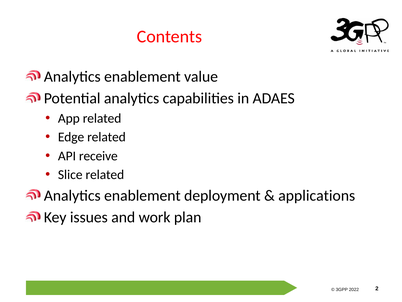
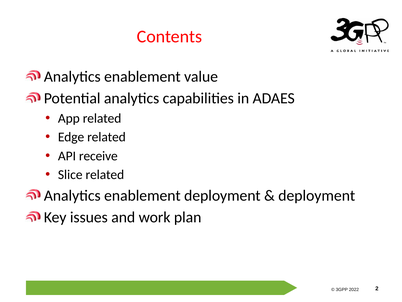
applications: applications -> deployment (317, 195)
